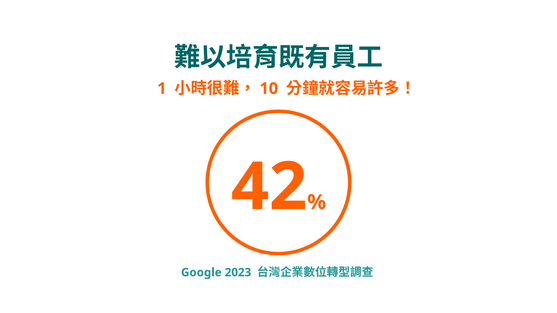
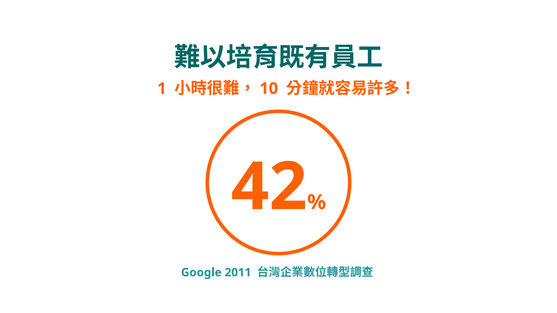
2023: 2023 -> 2011 (238, 273)
